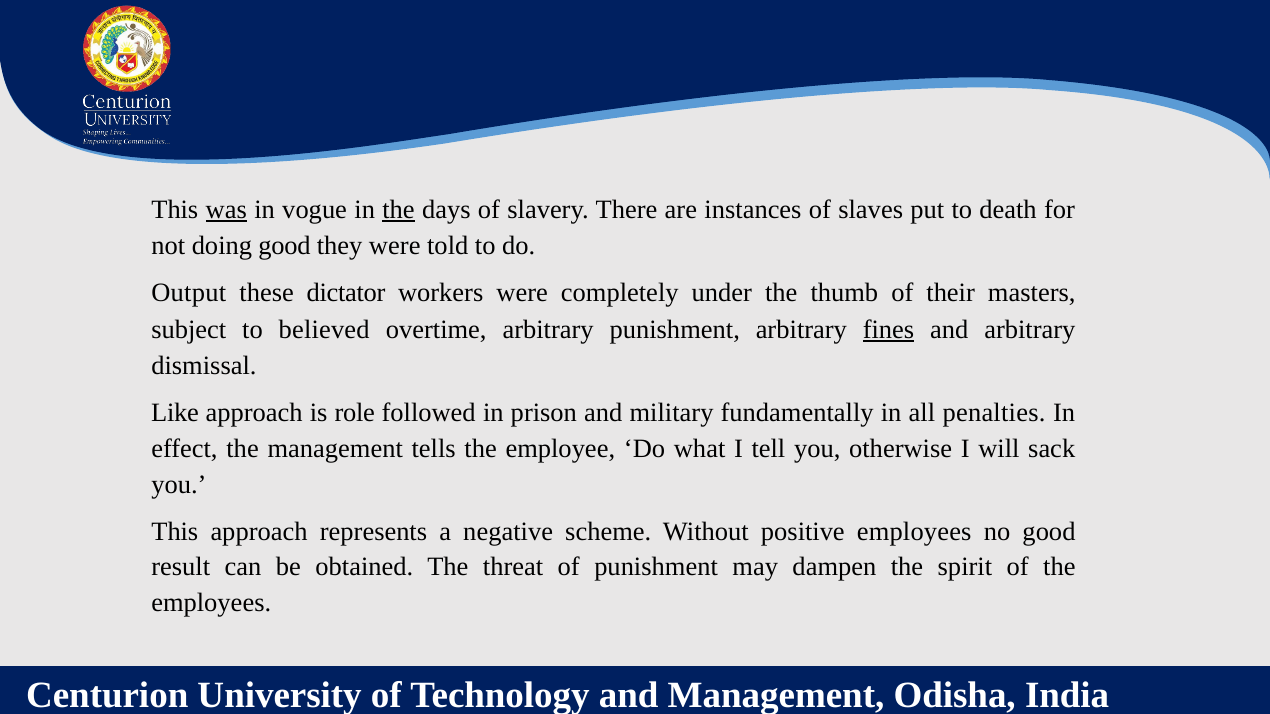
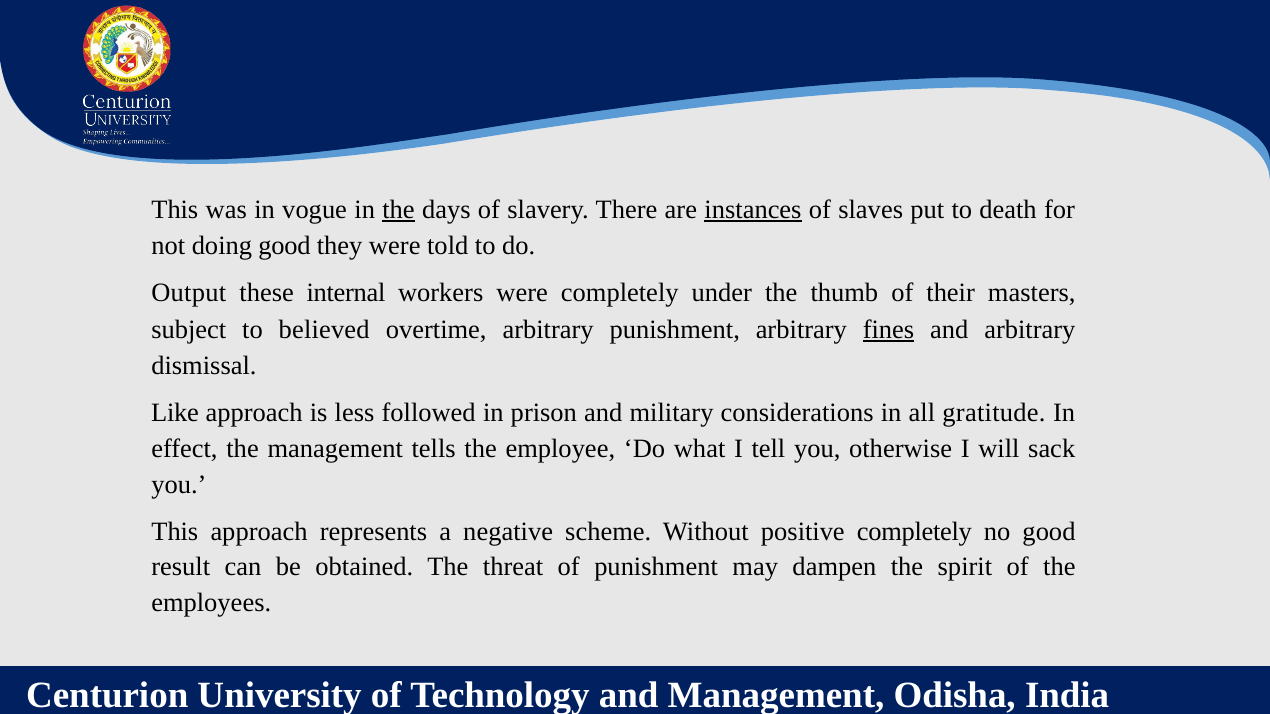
was underline: present -> none (226, 210)
instances underline: none -> present (753, 210)
dictator: dictator -> internal (346, 293)
role: role -> less (355, 413)
fundamentally: fundamentally -> considerations (797, 413)
penalties: penalties -> gratitude (994, 413)
positive employees: employees -> completely (914, 532)
